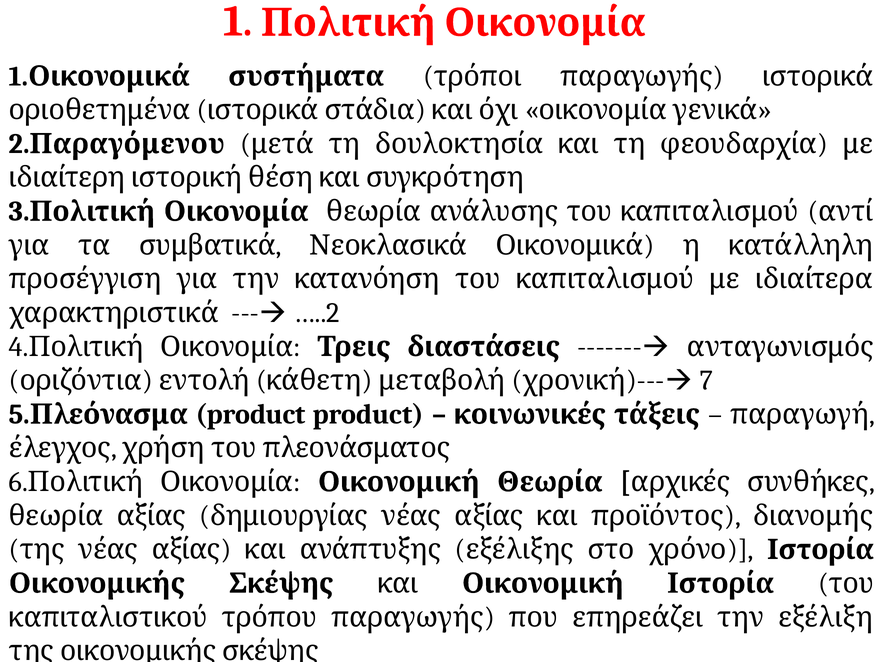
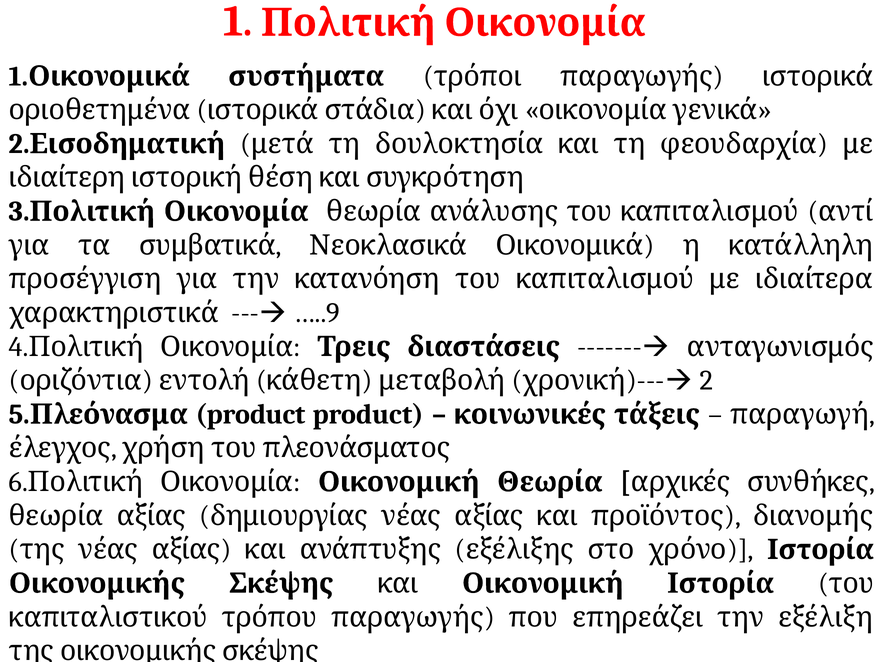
Παραγόμενου: Παραγόμενου -> Εισοδηματική (127, 144)
…..2: …..2 -> …..9 (317, 313)
7: 7 -> 2 (706, 381)
